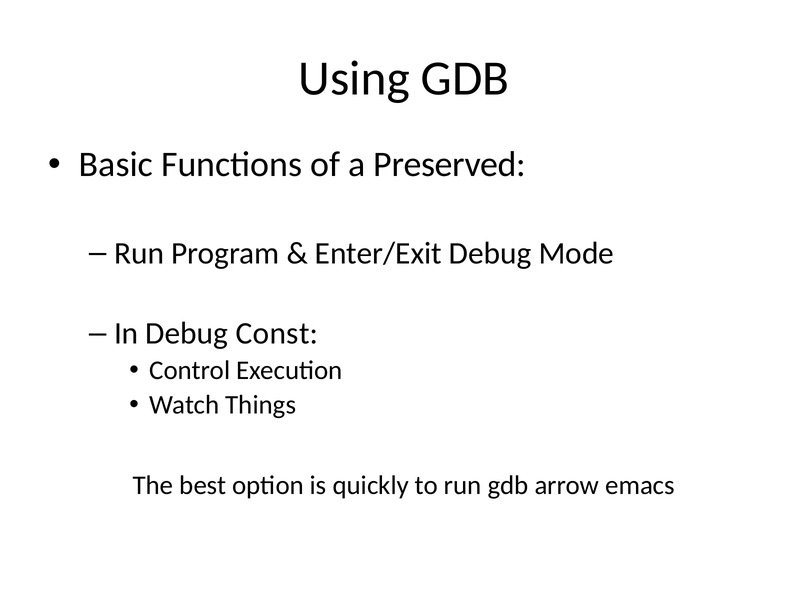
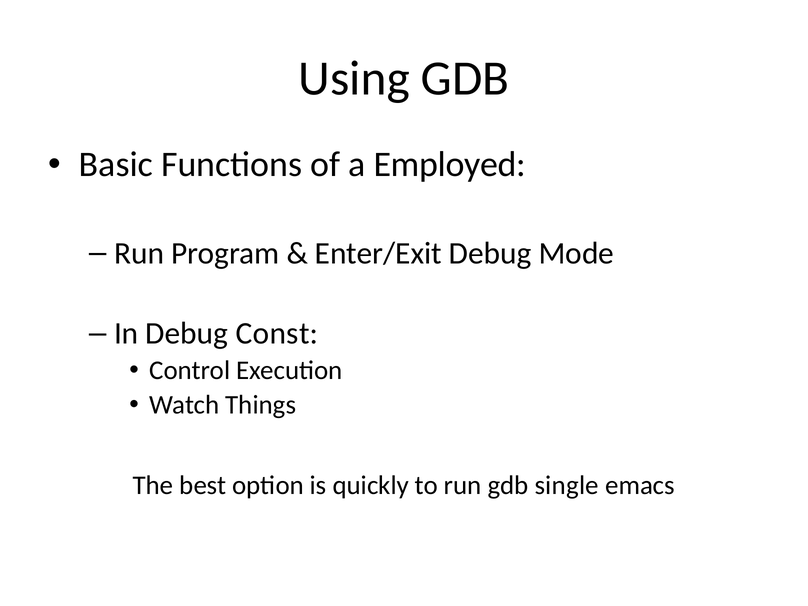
Preserved: Preserved -> Employed (450, 165)
arrow: arrow -> single (567, 485)
